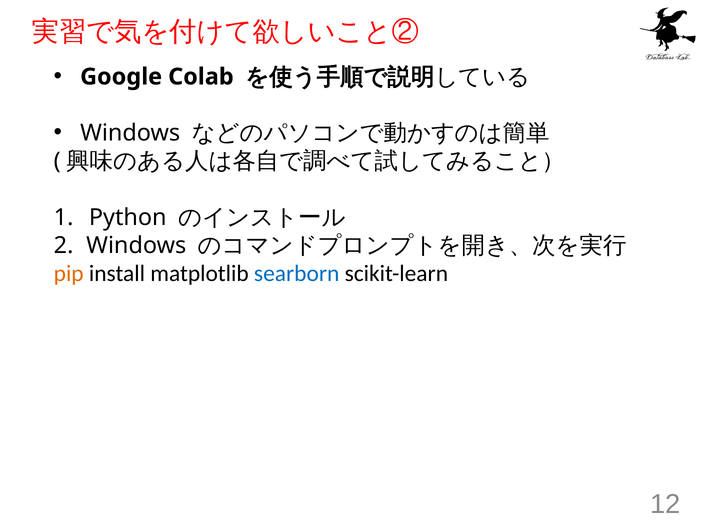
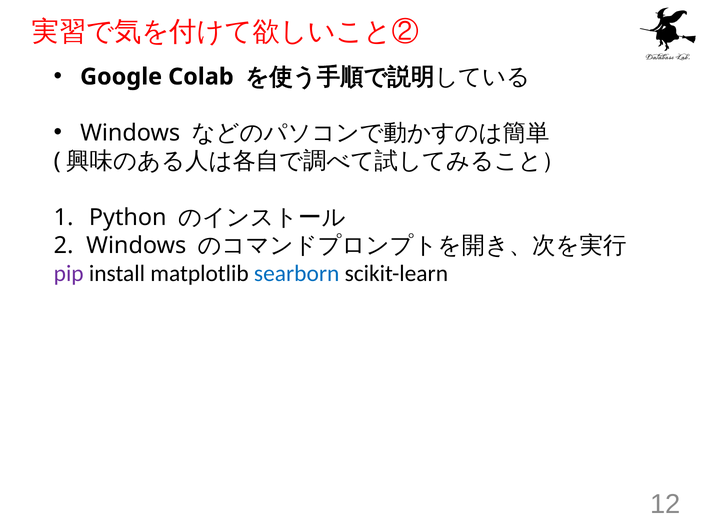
pip colour: orange -> purple (69, 274)
